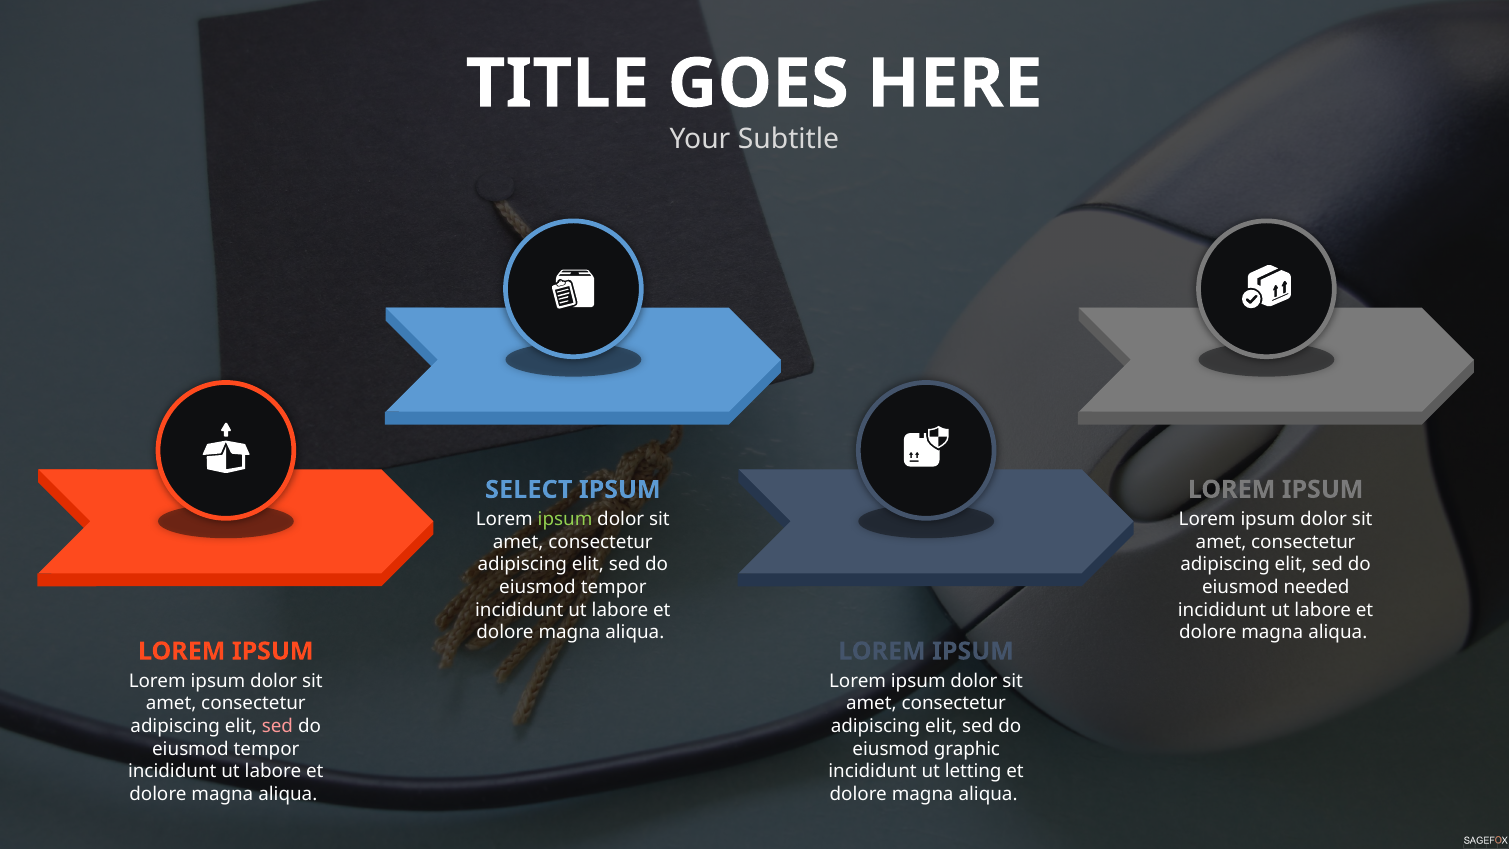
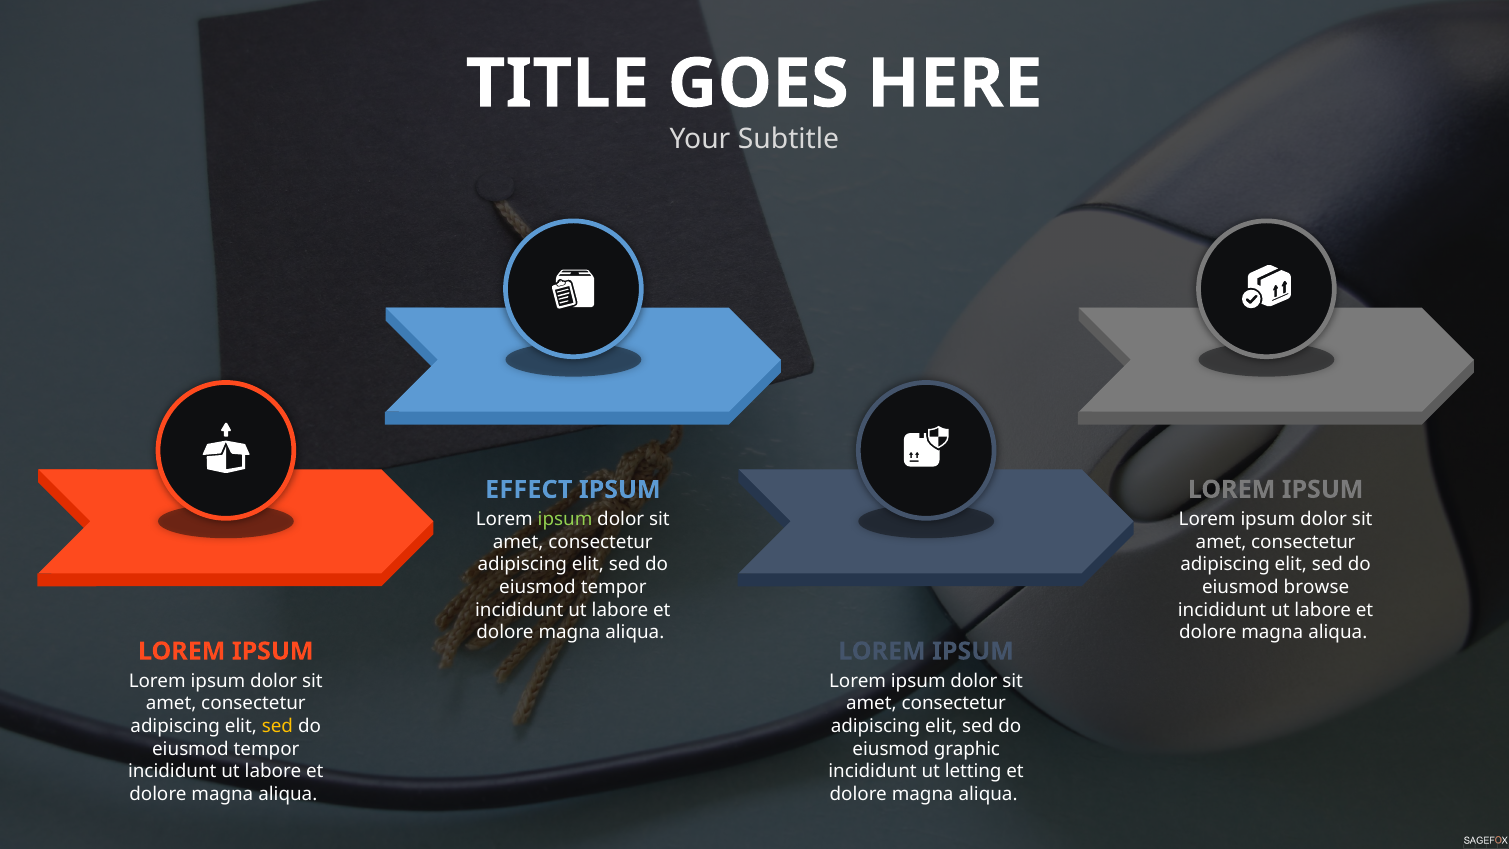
SELECT: SELECT -> EFFECT (529, 490)
needed: needed -> browse (1316, 587)
sed colour: pink -> yellow (277, 726)
